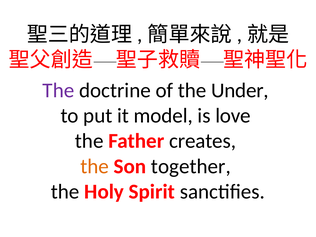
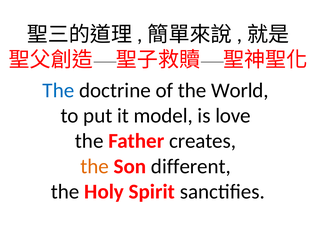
The colour: purple -> blue (58, 90)
Under: Under -> World (240, 90)
together: together -> different (191, 166)
